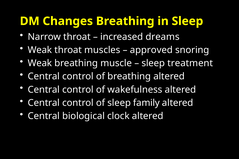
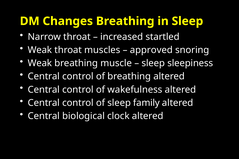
dreams: dreams -> startled (163, 37)
treatment: treatment -> sleepiness (190, 63)
